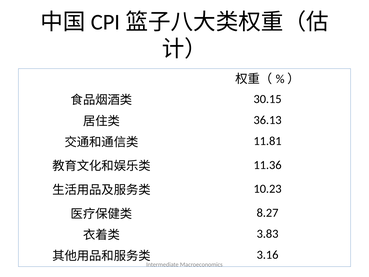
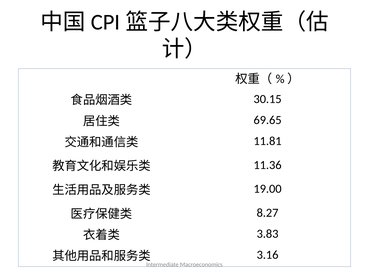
36.13: 36.13 -> 69.65 (268, 120)
10.23: 10.23 -> 19.00 (268, 189)
